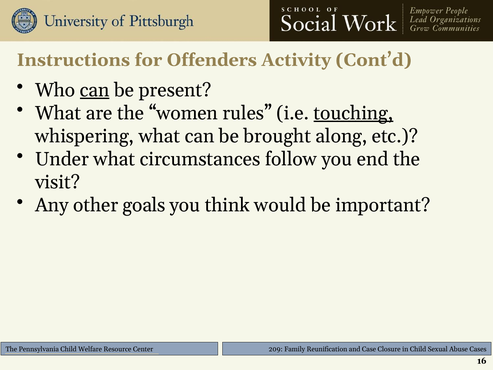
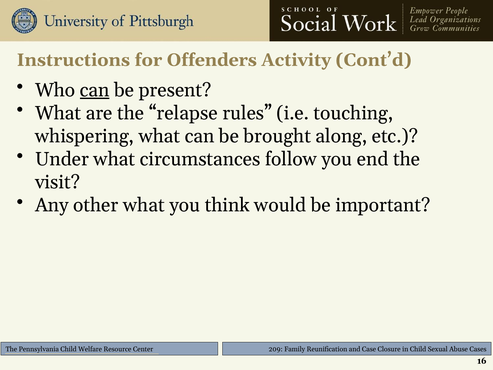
women: women -> relapse (183, 113)
touching underline: present -> none (353, 113)
other goals: goals -> what (144, 205)
